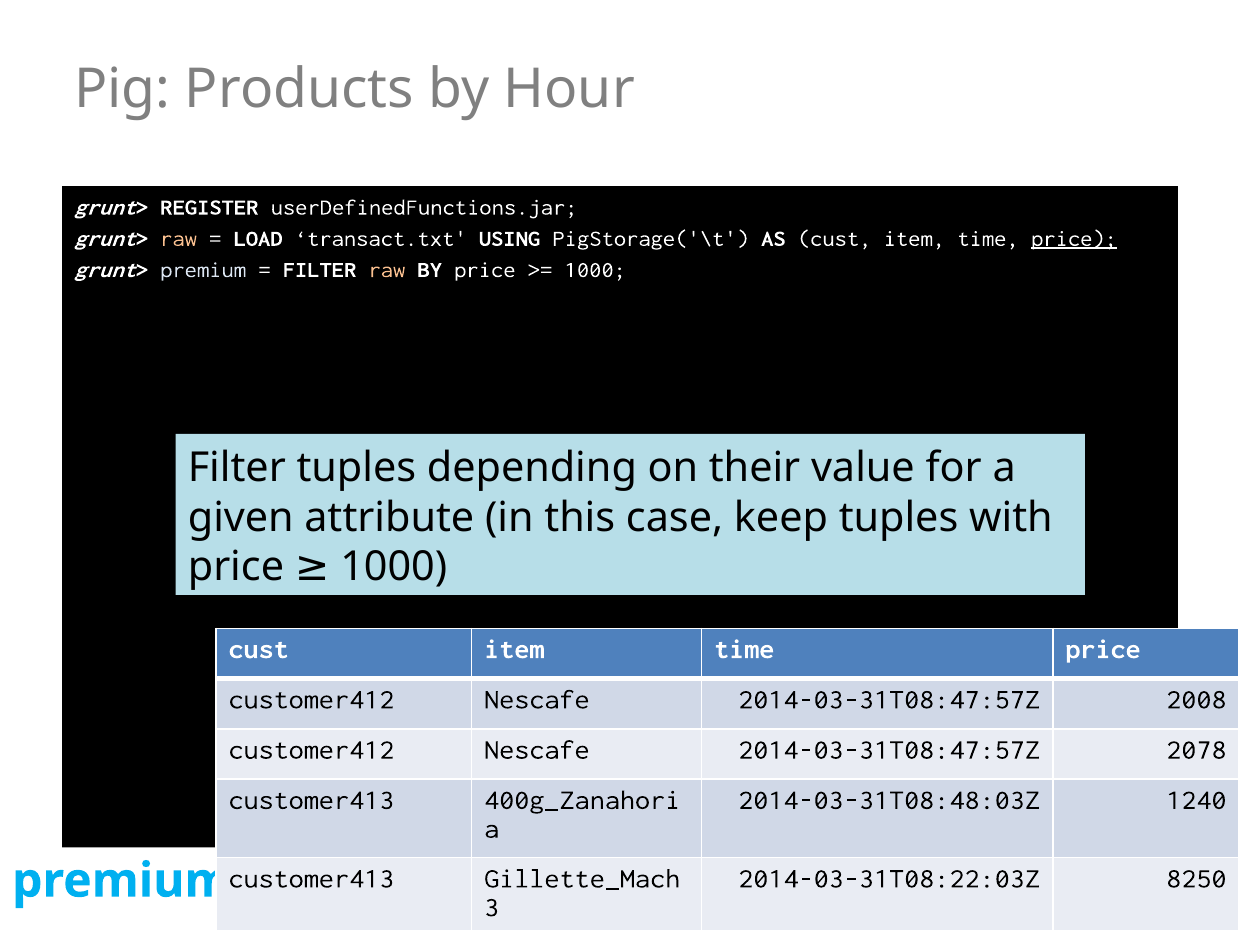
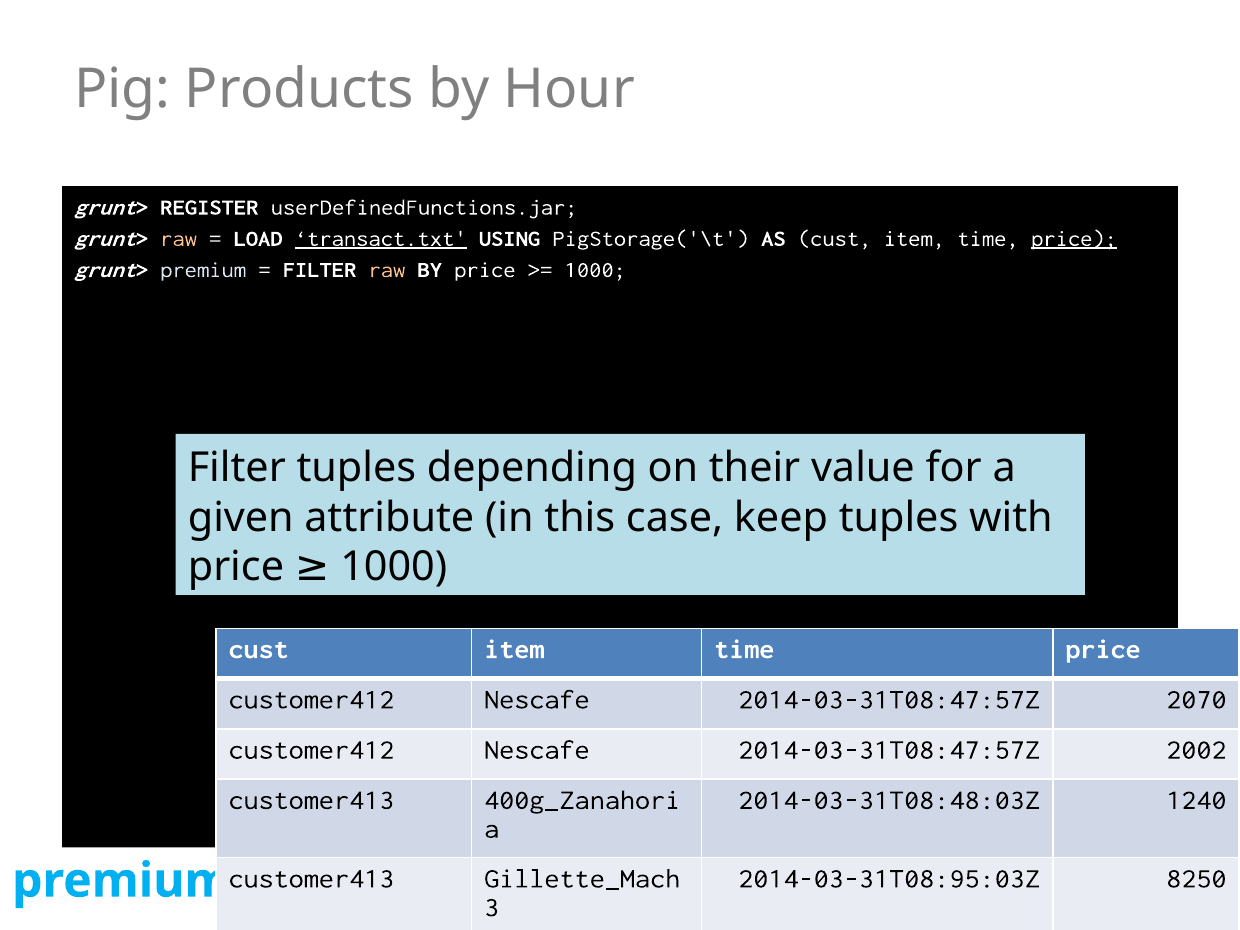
transact.txt underline: none -> present (381, 238)
2008: 2008 -> 2070 (1196, 699)
2078: 2078 -> 2002 (1196, 750)
2014-03-31T08:22:03Z: 2014-03-31T08:22:03Z -> 2014-03-31T08:95:03Z (889, 878)
